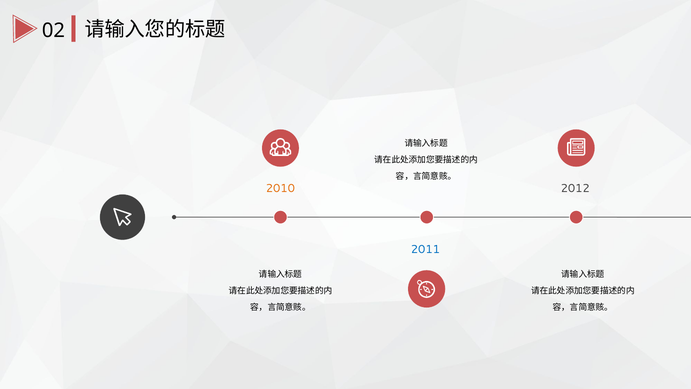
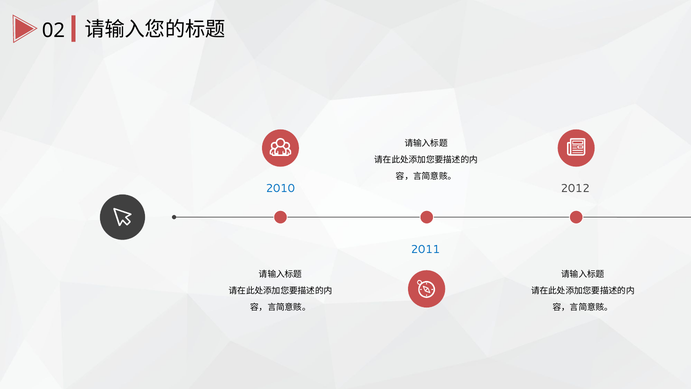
2010 colour: orange -> blue (280, 188)
